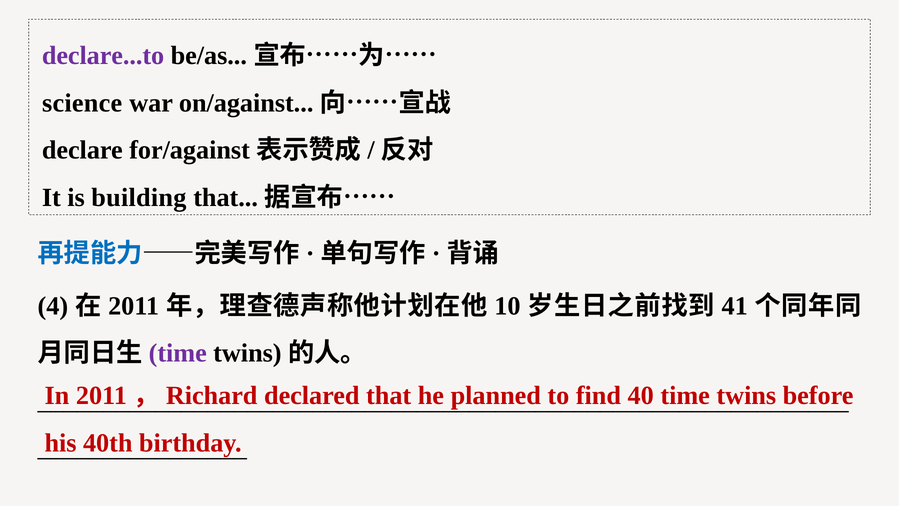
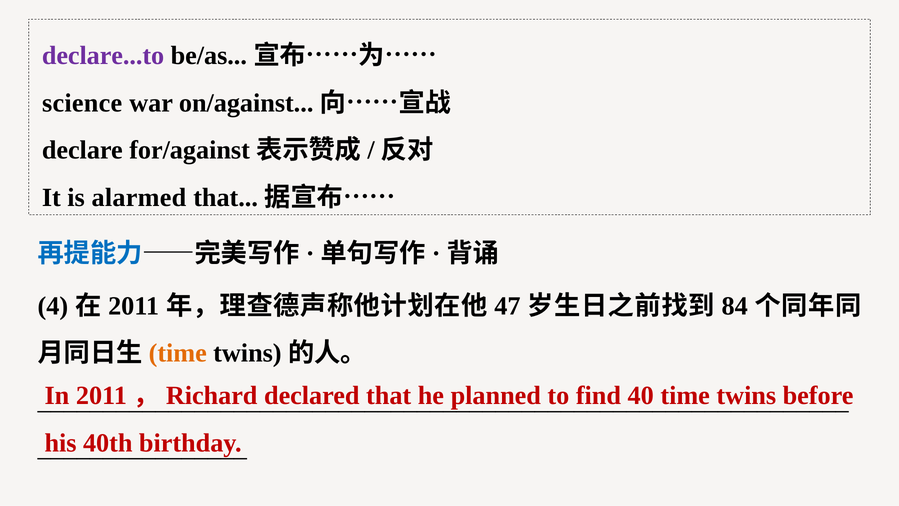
building: building -> alarmed (139, 197)
10: 10 -> 47 (507, 306)
41: 41 -> 84 (735, 306)
time colour: purple -> orange (178, 353)
